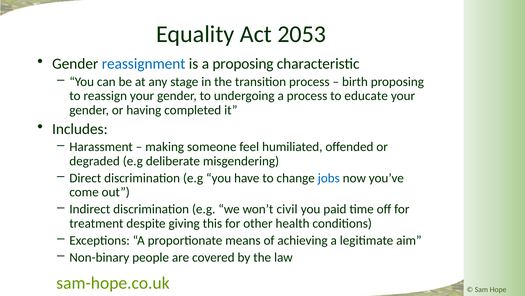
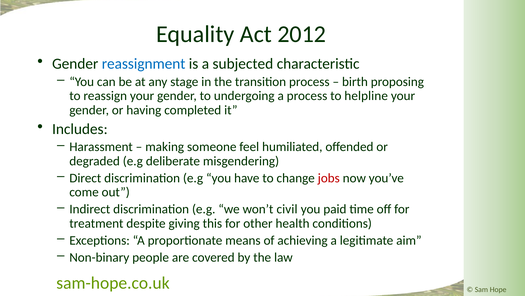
2053: 2053 -> 2012 (302, 34)
a proposing: proposing -> subjected (243, 64)
educate: educate -> helpline (366, 96)
jobs colour: blue -> red (329, 178)
